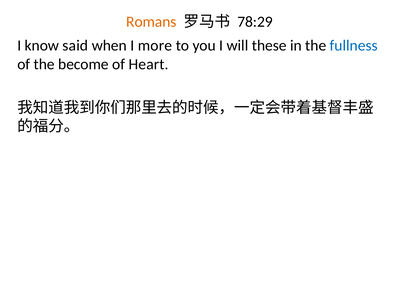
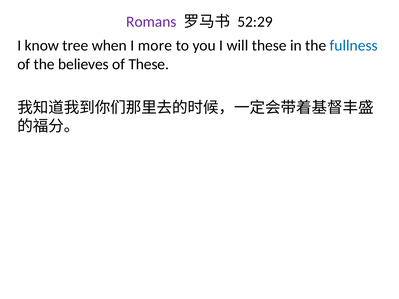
Romans colour: orange -> purple (151, 22)
78:29: 78:29 -> 52:29 (255, 22)
said: said -> tree (75, 46)
become: become -> believes (83, 64)
of Heart: Heart -> These (149, 64)
